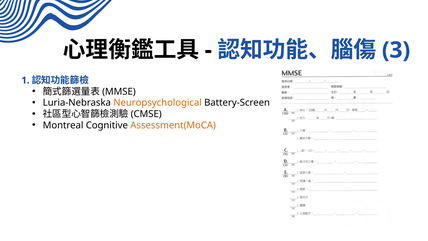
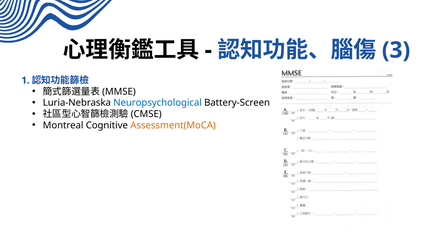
Neuropsychological colour: orange -> blue (158, 103)
